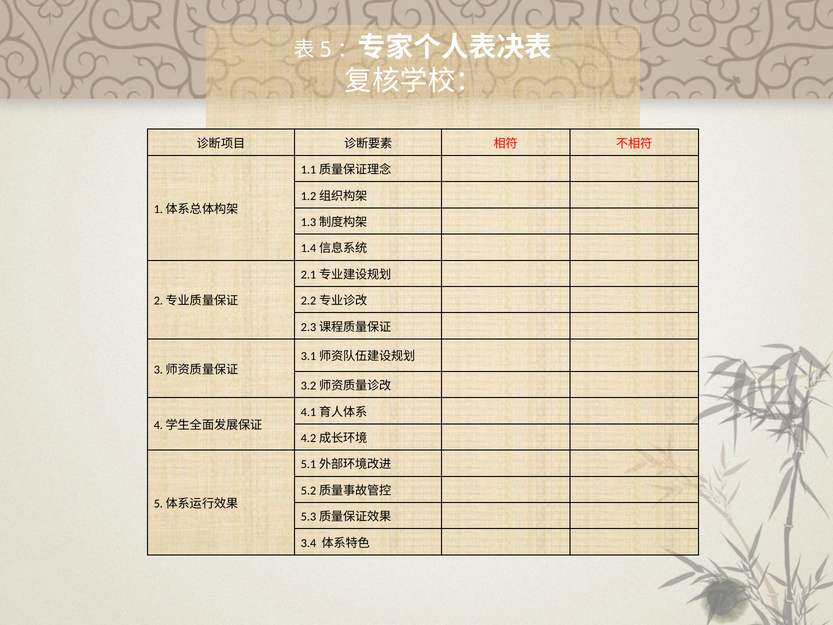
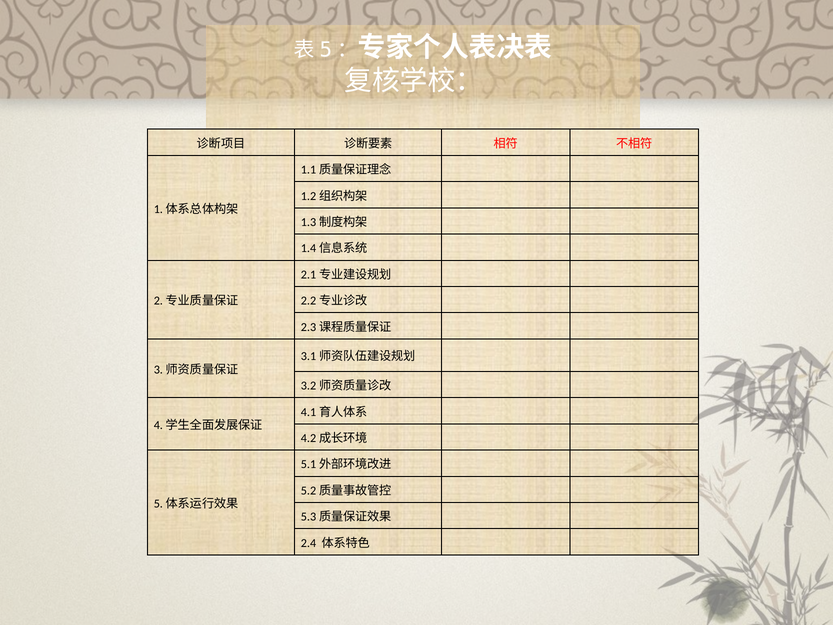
3.4: 3.4 -> 2.4 (309, 543)
